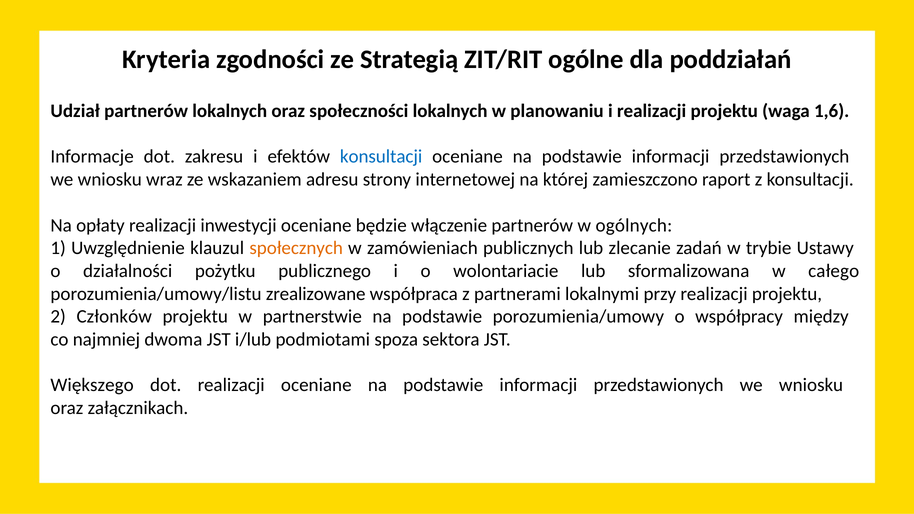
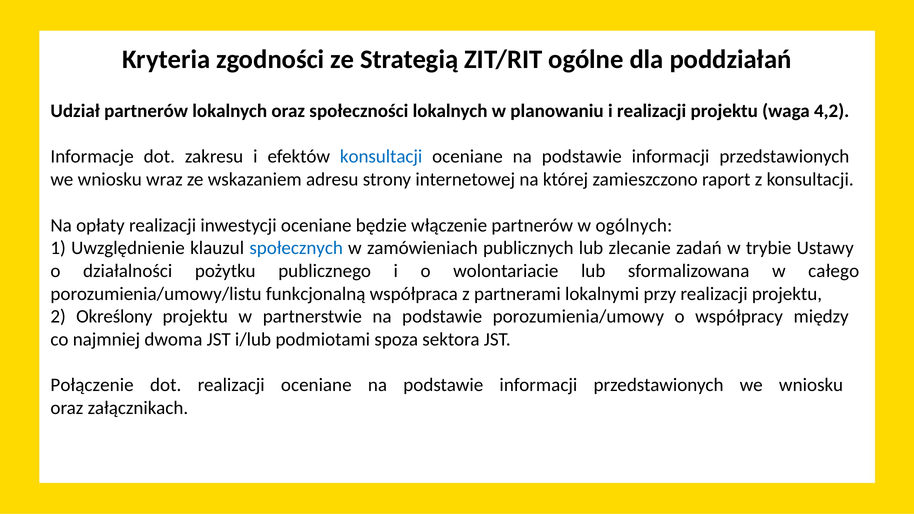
1,6: 1,6 -> 4,2 (832, 111)
społecznych colour: orange -> blue (296, 248)
zrealizowane: zrealizowane -> funkcjonalną (316, 294)
Członków: Członków -> Określony (114, 317)
Większego: Większego -> Połączenie (92, 385)
